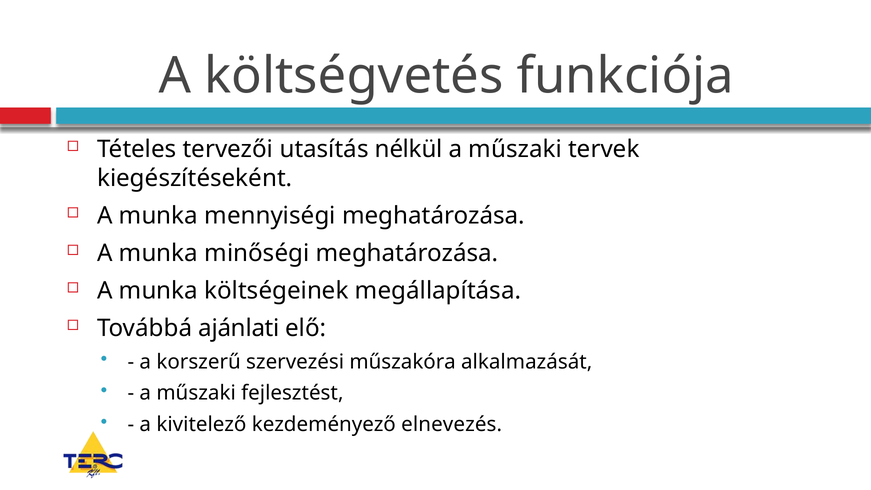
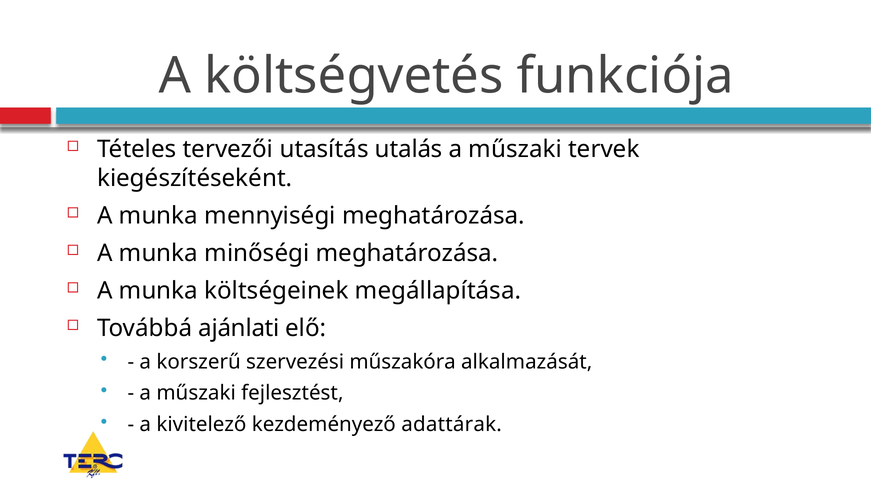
nélkül: nélkül -> utalás (409, 149)
elnevezés: elnevezés -> adattárak (452, 424)
